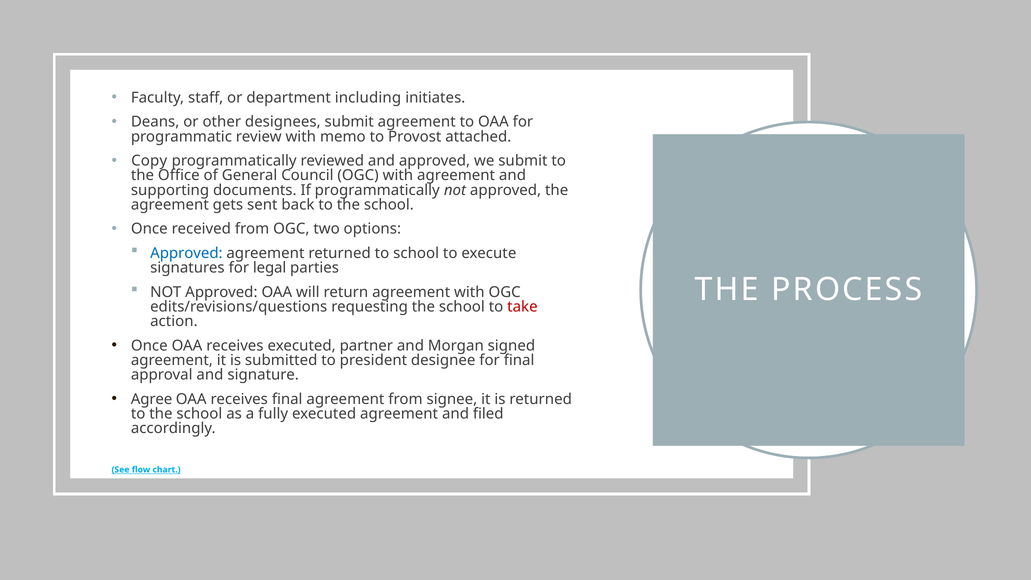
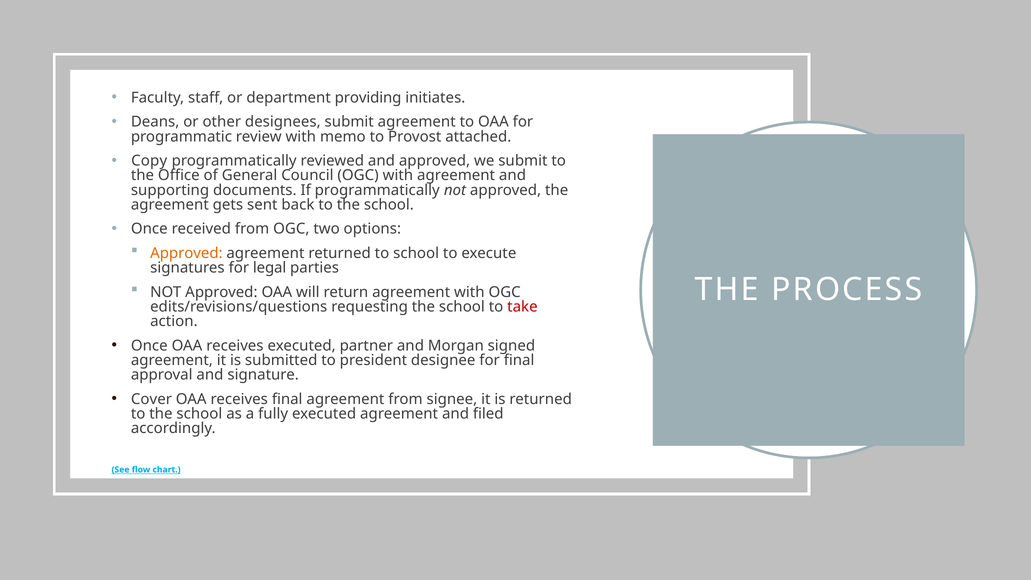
including: including -> providing (368, 98)
Approved colour: blue -> orange (186, 253)
Agree: Agree -> Cover (151, 399)
